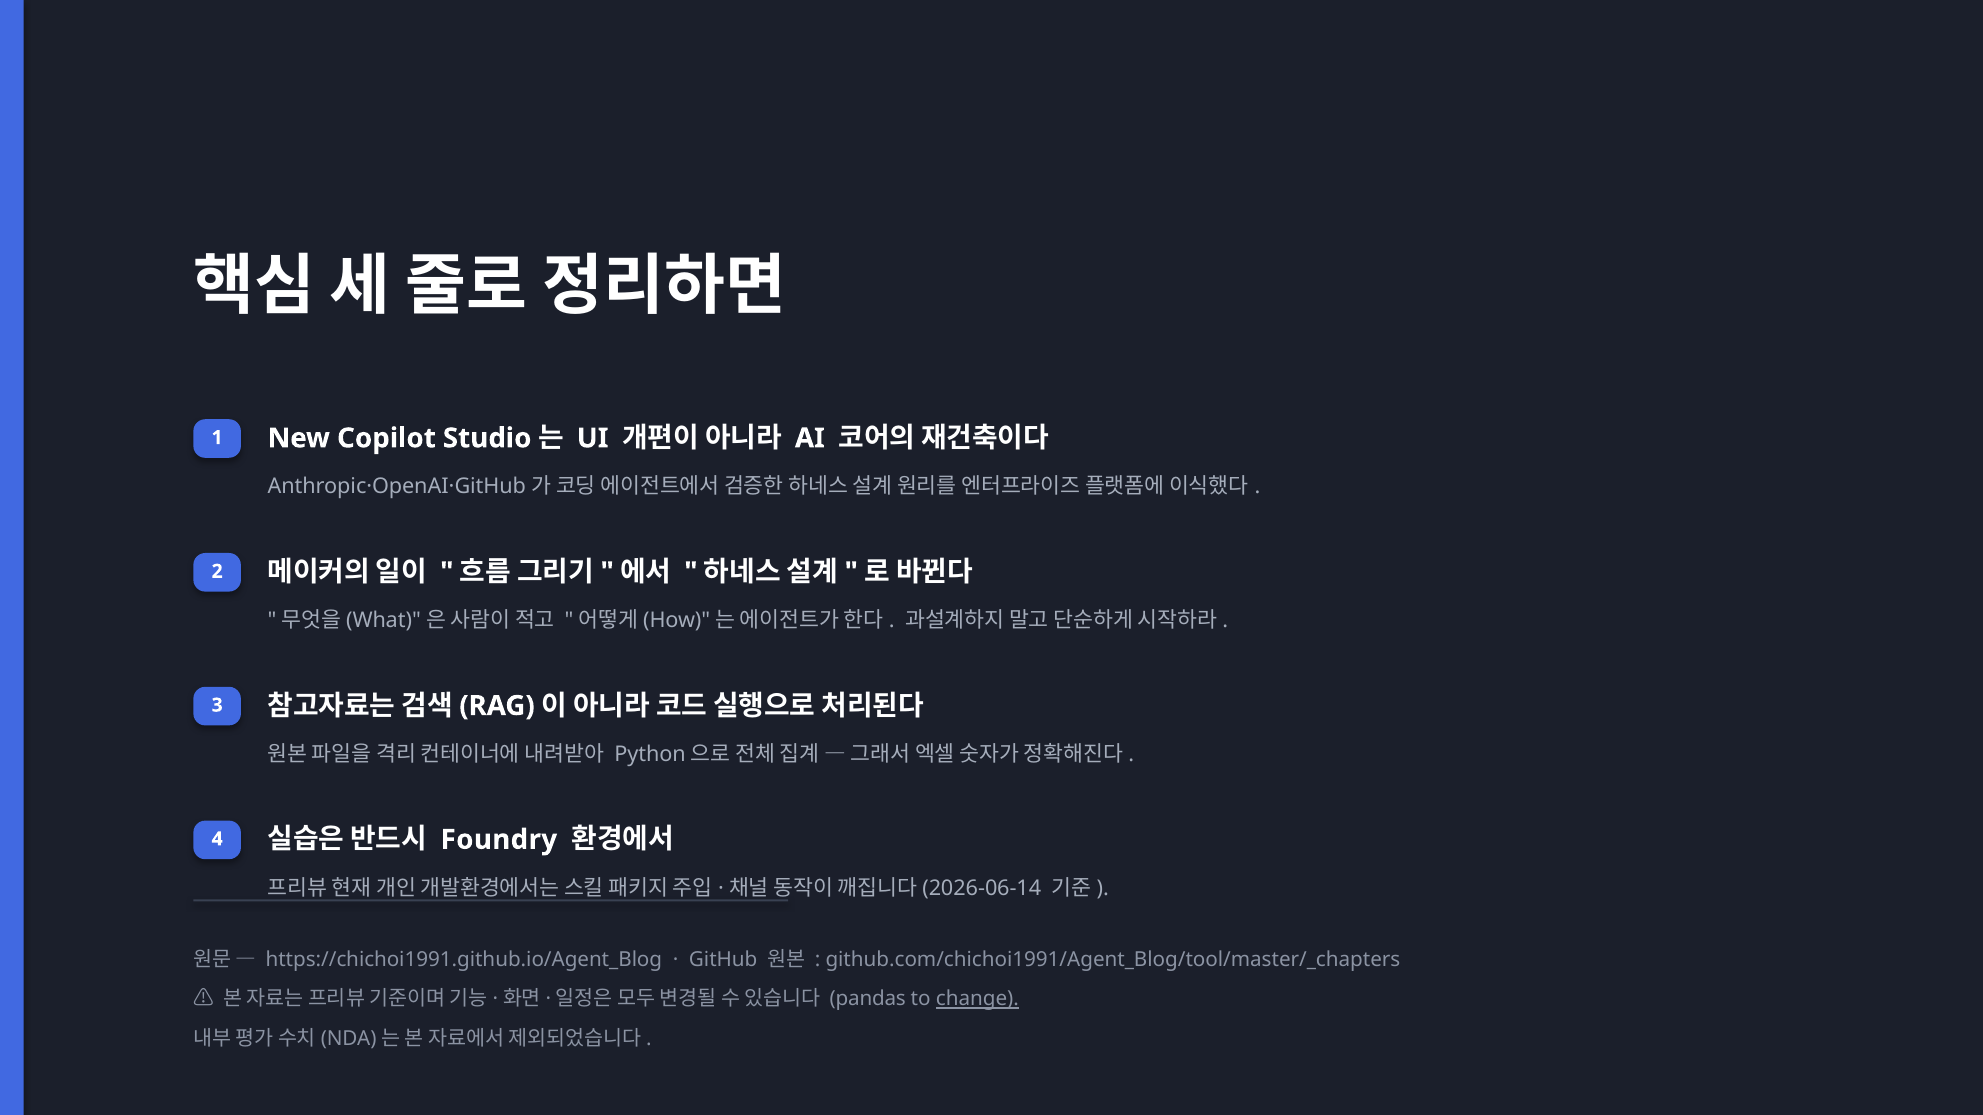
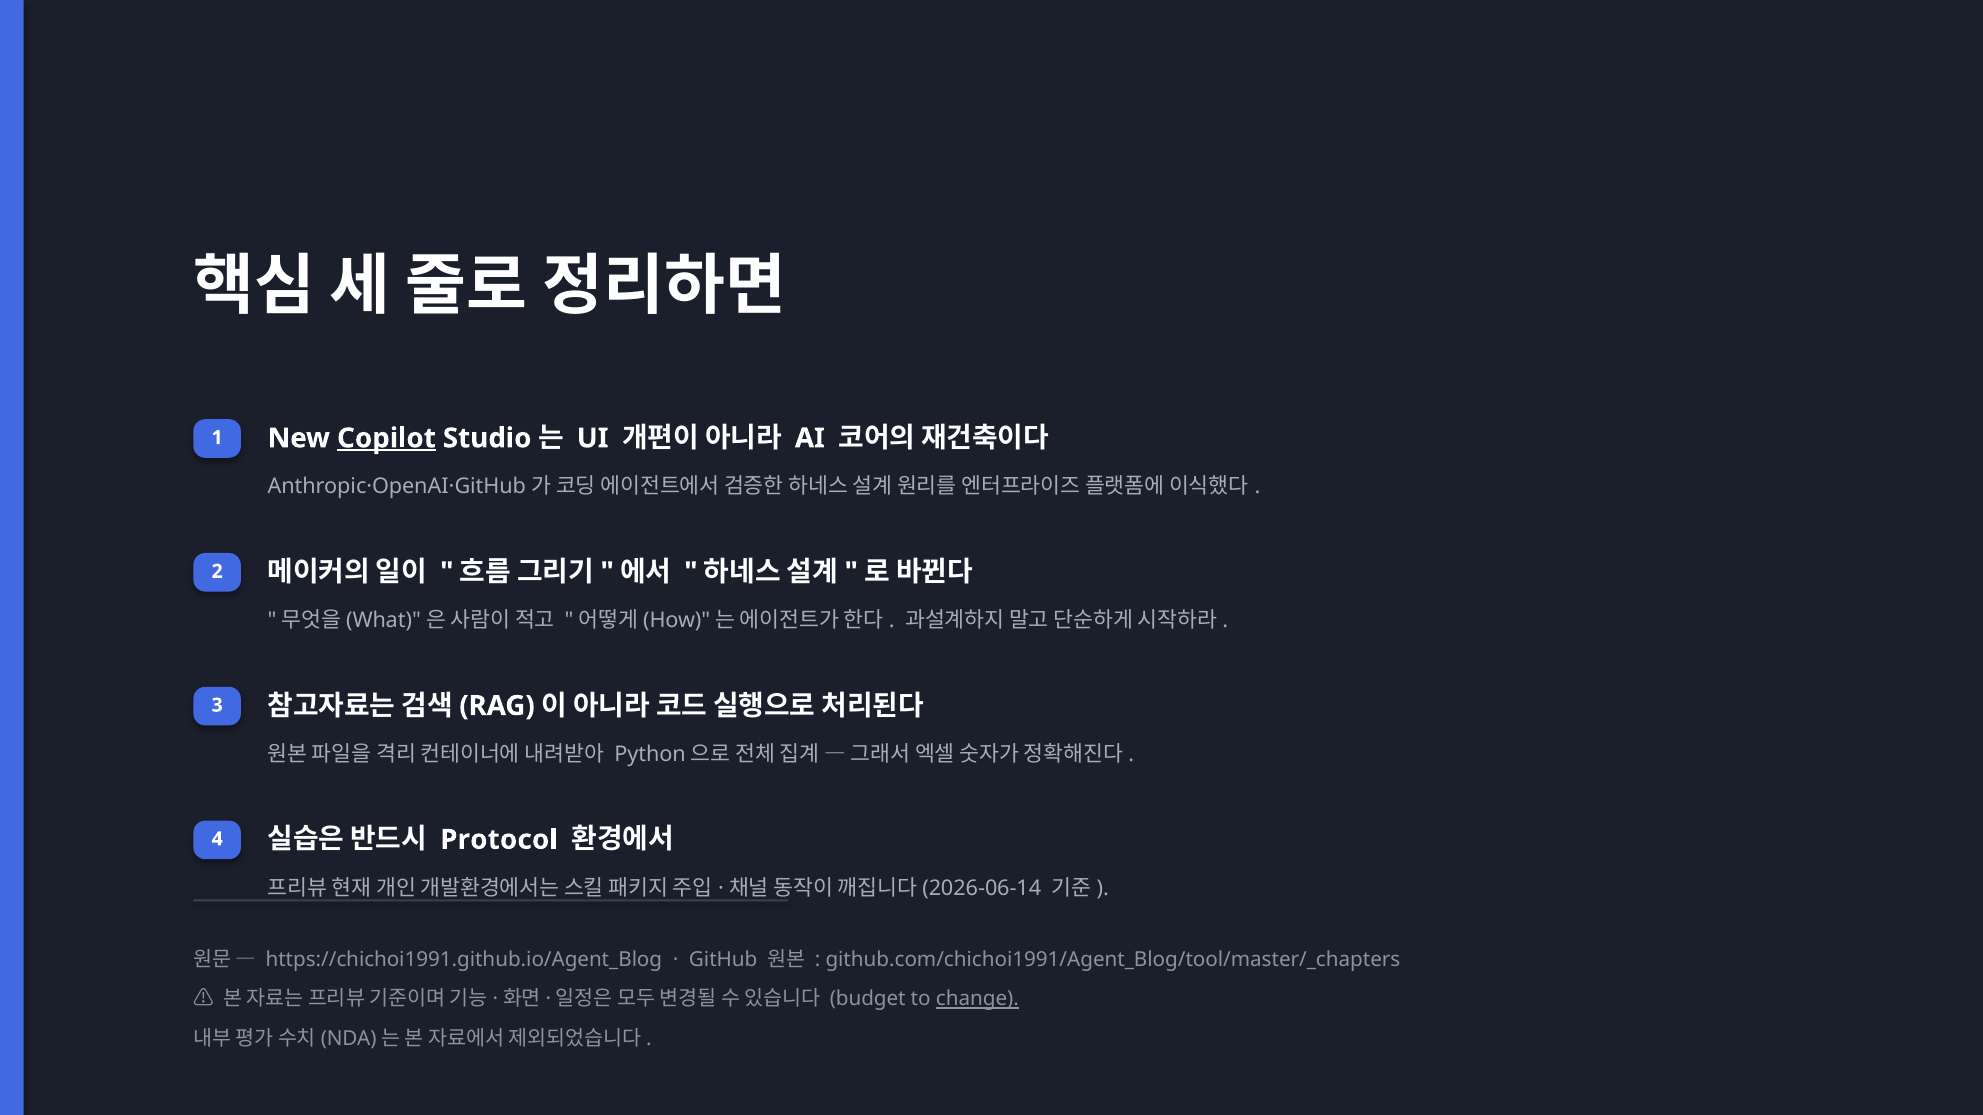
Copilot underline: none -> present (386, 438)
Foundry: Foundry -> Protocol (499, 840)
pandas: pandas -> budget (868, 999)
